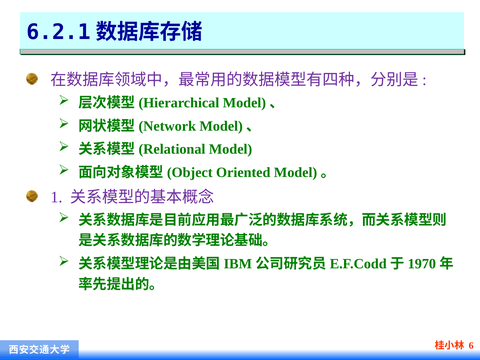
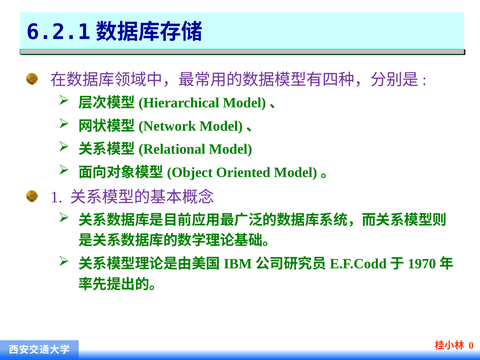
6: 6 -> 0 (471, 346)
